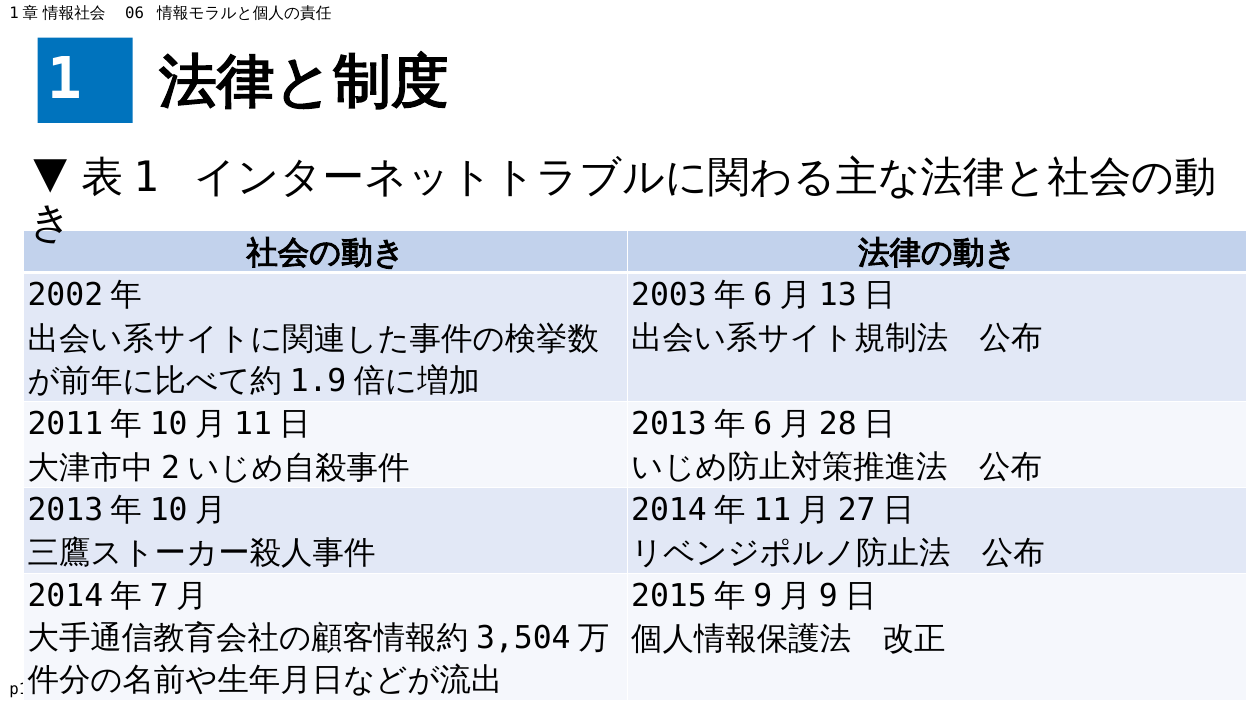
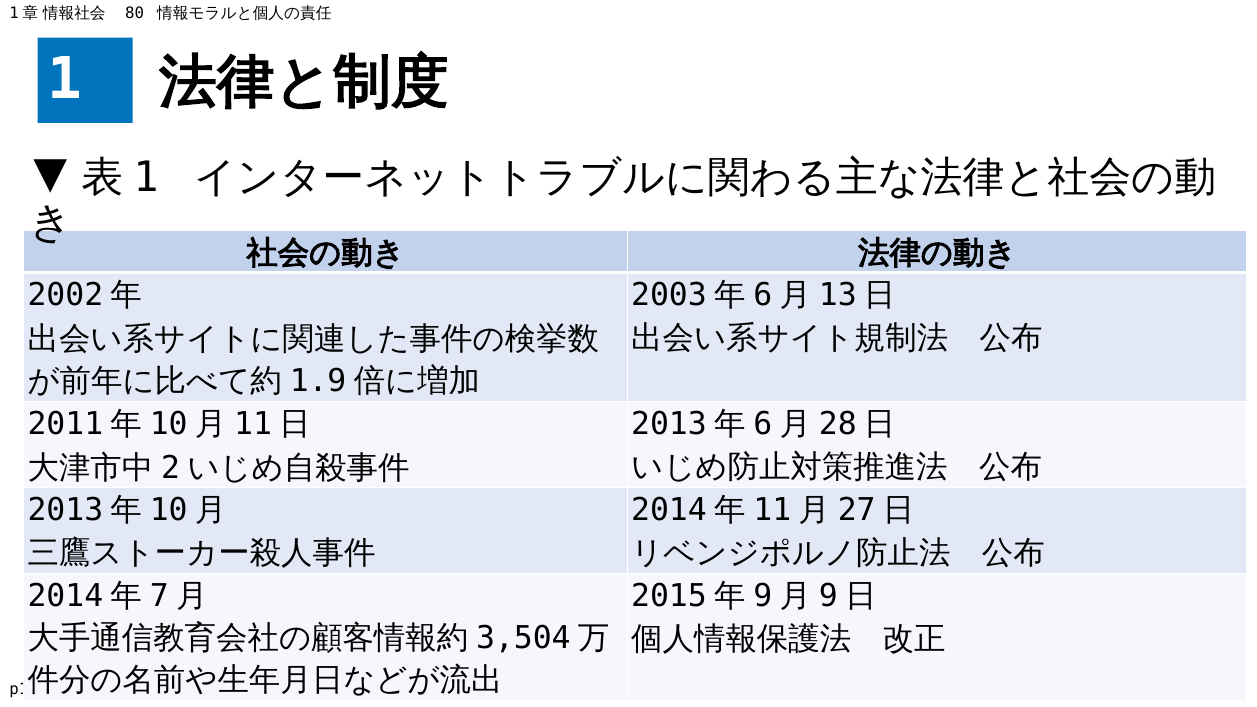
06: 06 -> 80 (135, 13)
